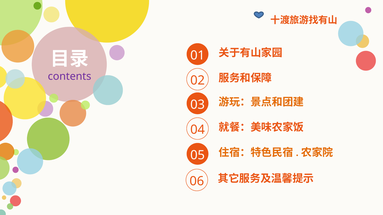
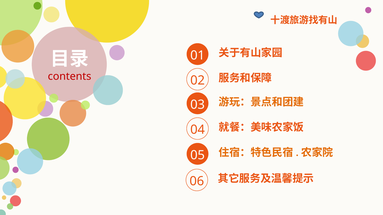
contents colour: purple -> red (70, 76)
